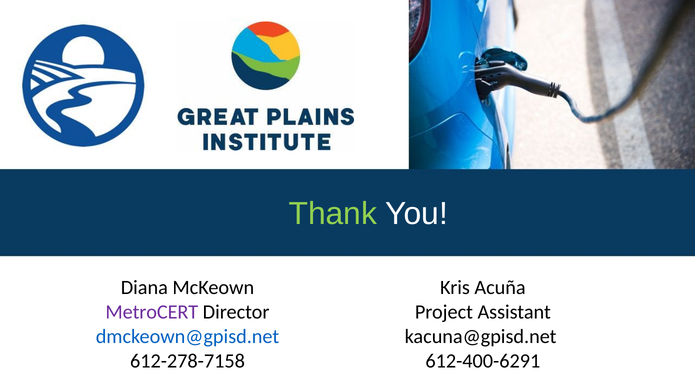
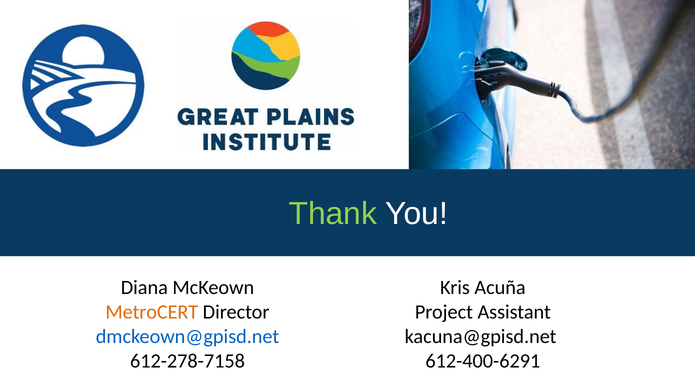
MetroCERT colour: purple -> orange (152, 312)
